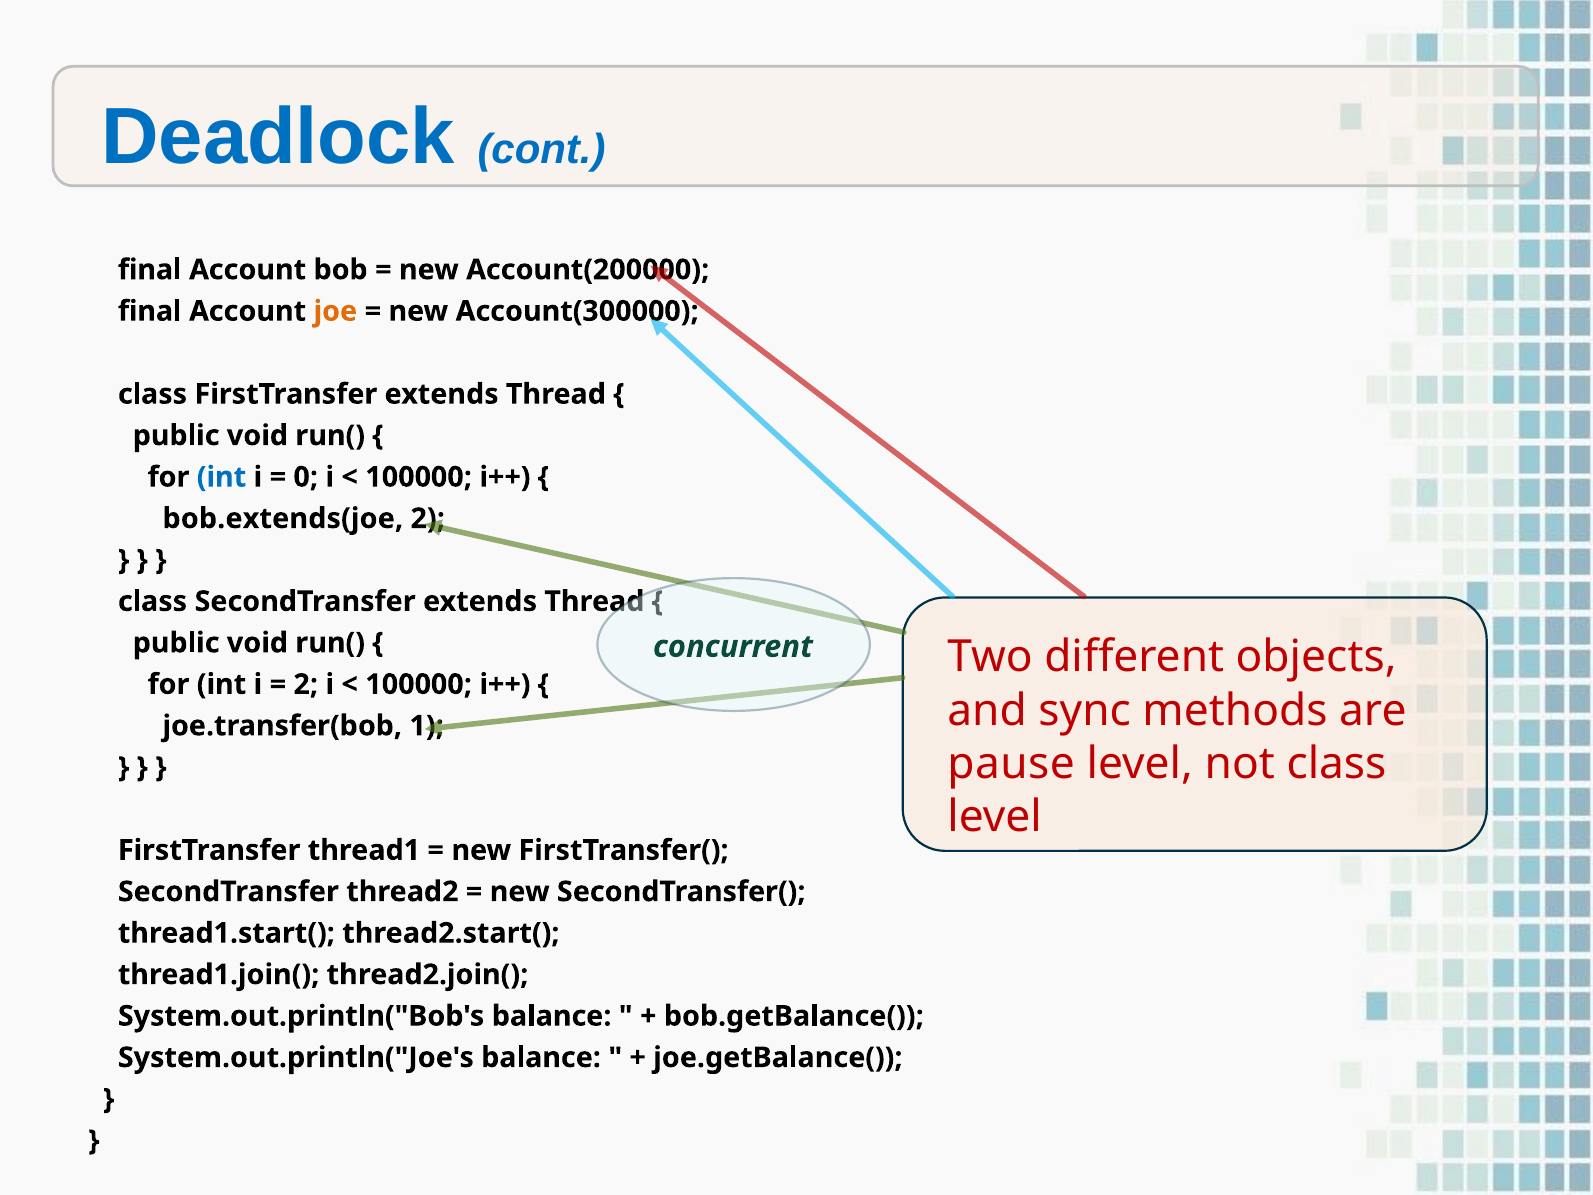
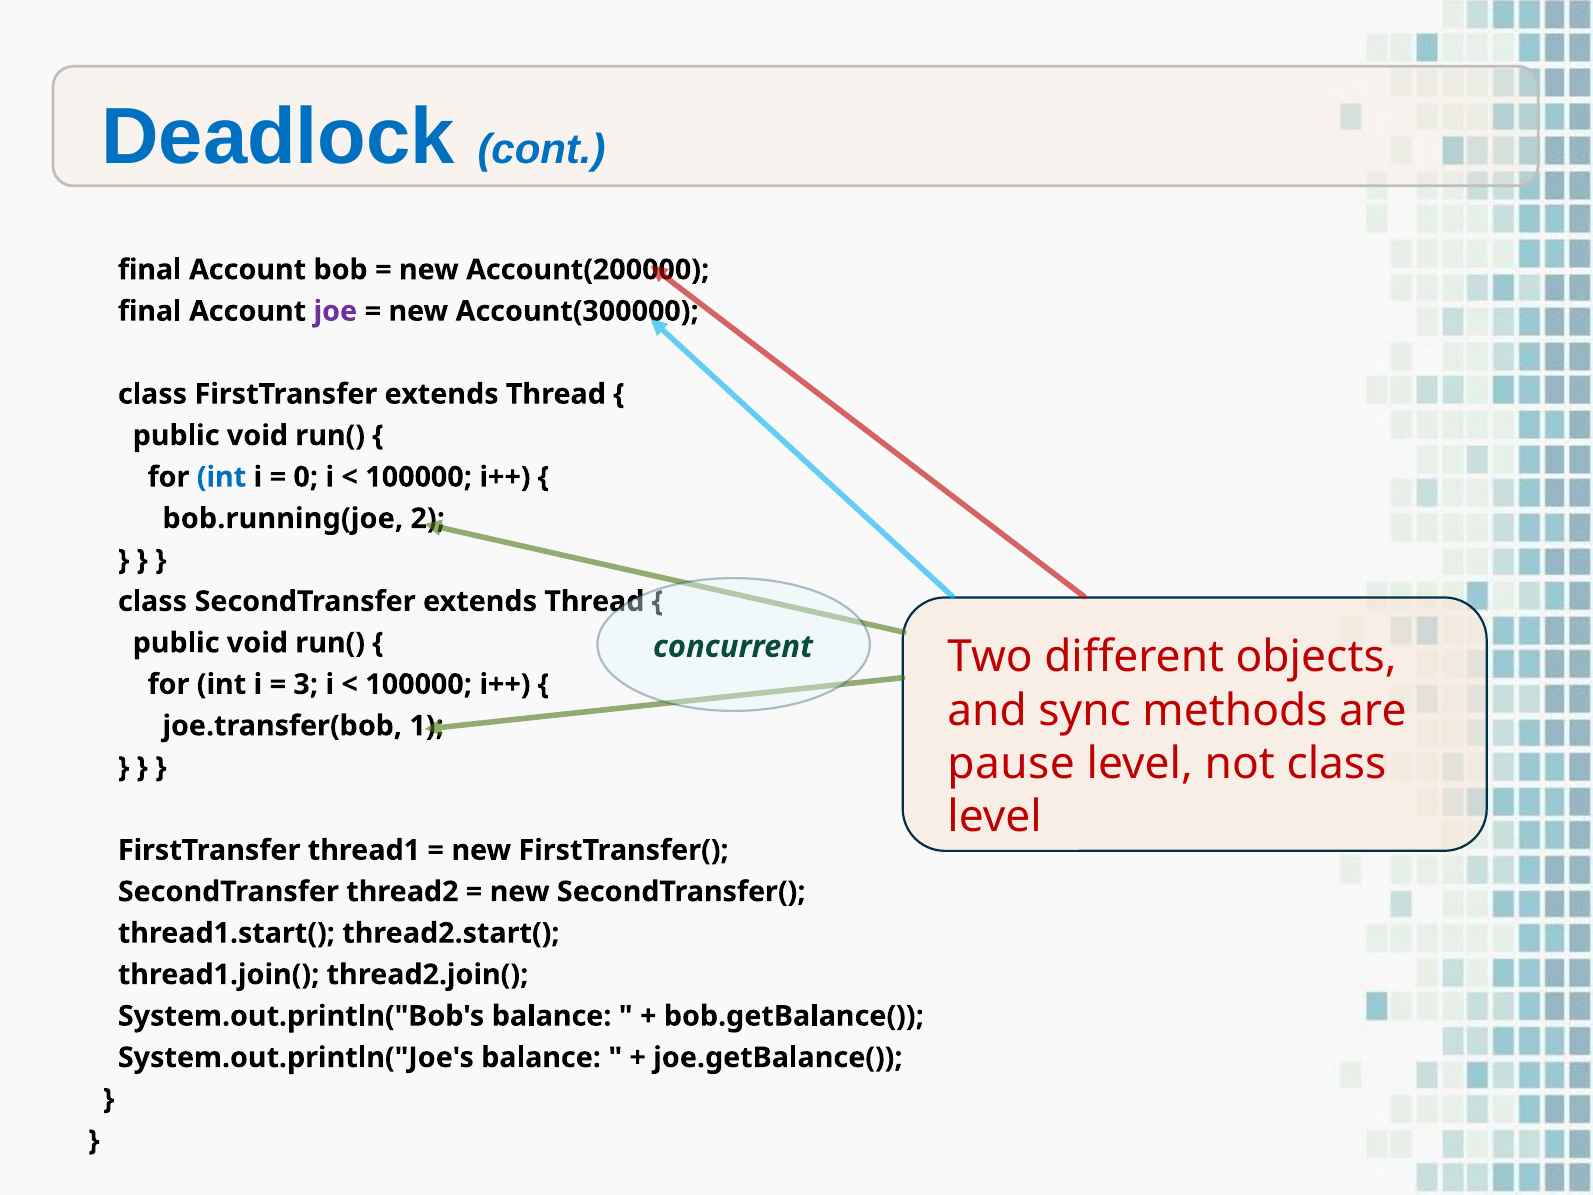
joe colour: orange -> purple (335, 311)
bob.extends(joe: bob.extends(joe -> bob.running(joe (283, 518)
2: 2 -> 3 (306, 684)
